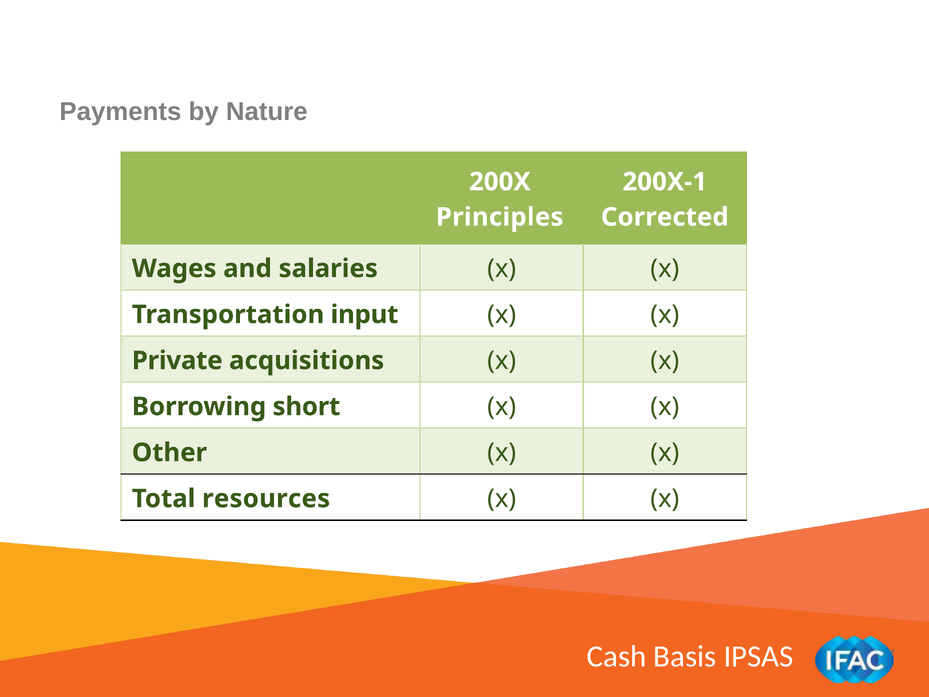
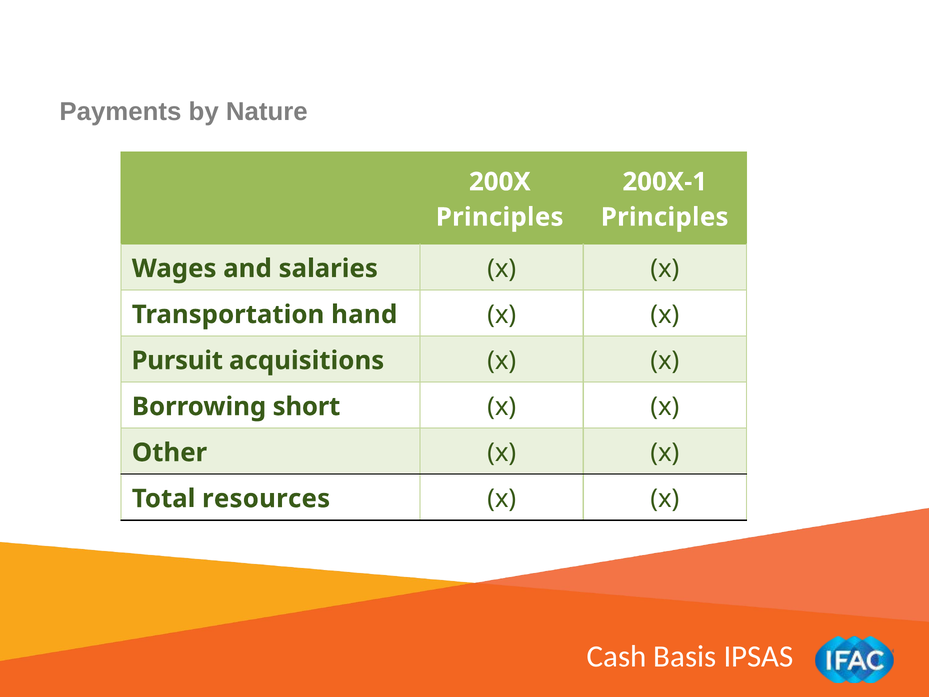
Corrected: Corrected -> Principles (665, 217)
input: input -> hand (364, 314)
Private: Private -> Pursuit (177, 360)
